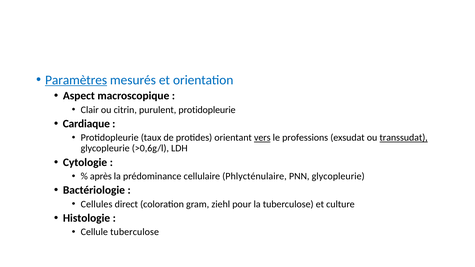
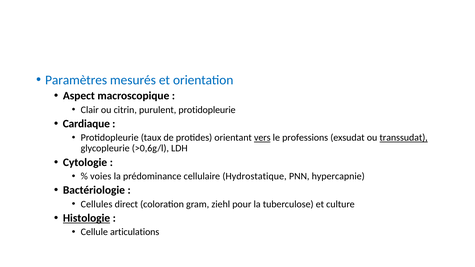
Paramètres underline: present -> none (76, 80)
après: après -> voies (101, 176)
Phlycténulaire: Phlycténulaire -> Hydrostatique (255, 176)
PNN glycopleurie: glycopleurie -> hypercapnie (338, 176)
Histologie underline: none -> present (87, 218)
Cellule tuberculose: tuberculose -> articulations (135, 232)
